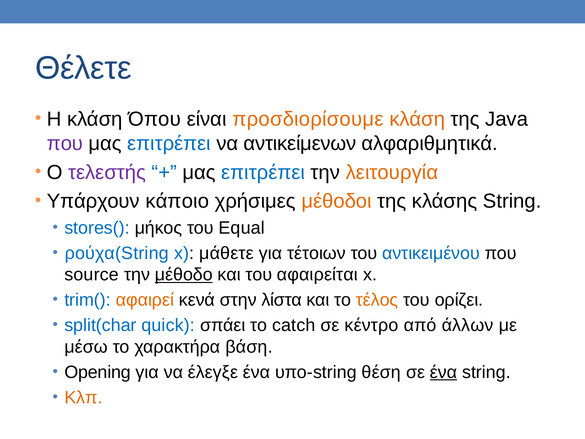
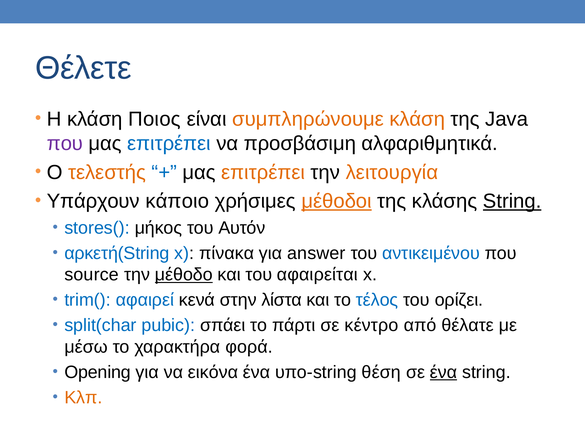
Όπου: Όπου -> Ποιος (154, 119)
προσδιορίσουμε: προσδιορίσουμε -> συμπληρώνουμε (308, 119)
αντικείμενων: αντικείμενων -> προσβάσιμη (300, 143)
τελεστής colour: purple -> orange (107, 172)
επιτρέπει colour: blue -> orange (263, 172)
μέθοδοι underline: none -> present (337, 201)
String underline: none -> present (512, 201)
Equal: Equal -> Αυτόν (242, 228)
ρούχα(String: ρούχα(String -> αρκετή(String (117, 253)
μάθετε: μάθετε -> πίνακα (227, 253)
τέτοιων: τέτοιων -> answer (316, 253)
αφαιρεί colour: orange -> blue (145, 300)
τέλος colour: orange -> blue (377, 300)
quick: quick -> pubic (168, 325)
catch: catch -> πάρτι (294, 325)
άλλων: άλλων -> θέλατε (468, 325)
βάση: βάση -> φορά (249, 347)
έλεγξε: έλεγξε -> εικόνα (213, 372)
